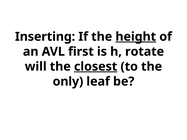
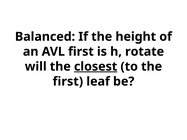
Inserting: Inserting -> Balanced (45, 37)
height underline: present -> none (136, 37)
only: only -> first (68, 82)
